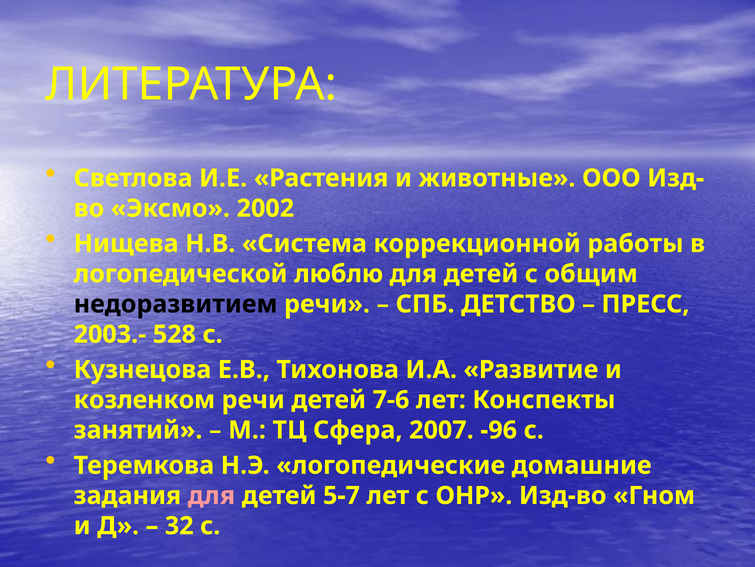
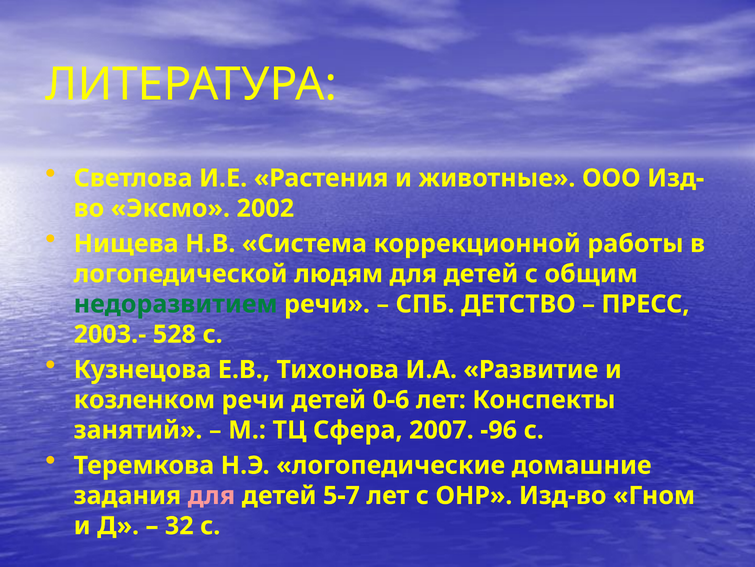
люблю: люблю -> людям (339, 274)
недоразвитием colour: black -> green (176, 304)
7-6: 7-6 -> 0-6 (391, 399)
